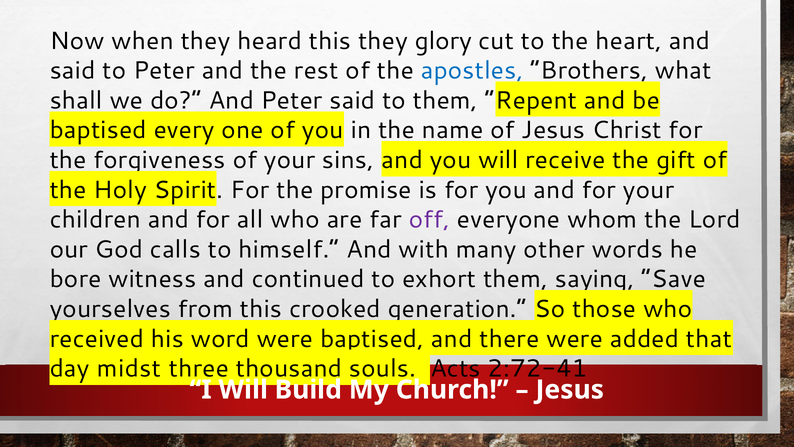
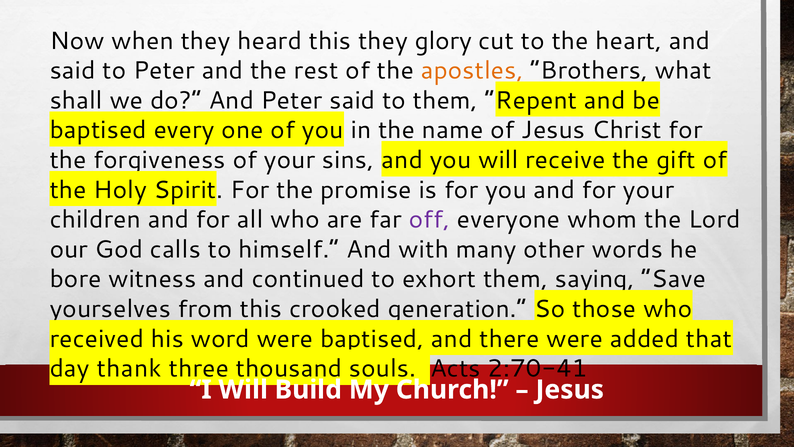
apostles colour: blue -> orange (472, 71)
midst: midst -> thank (129, 368)
2:72-41: 2:72-41 -> 2:70-41 (538, 368)
